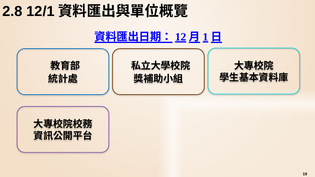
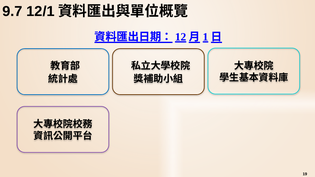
2.8: 2.8 -> 9.7 (12, 11)
